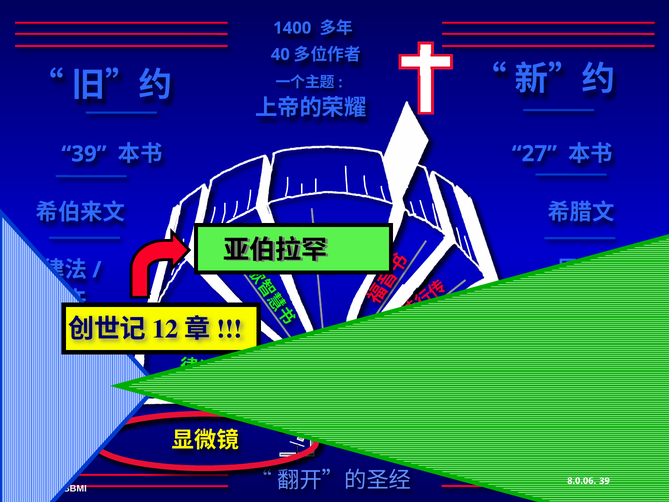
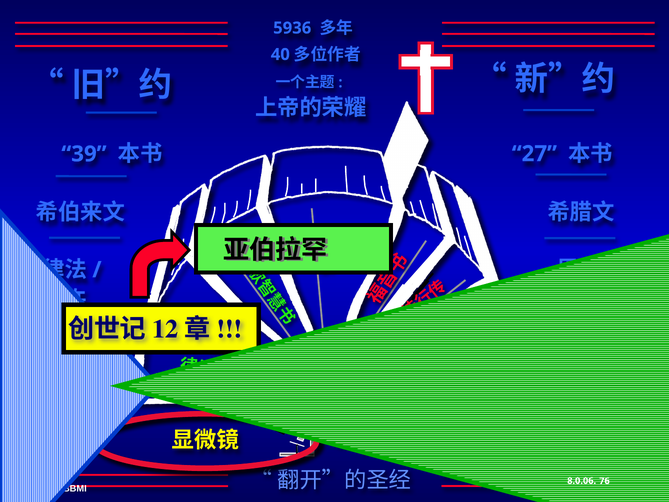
1400: 1400 -> 5936 (292, 28)
39: 39 -> 76 (604, 481)
